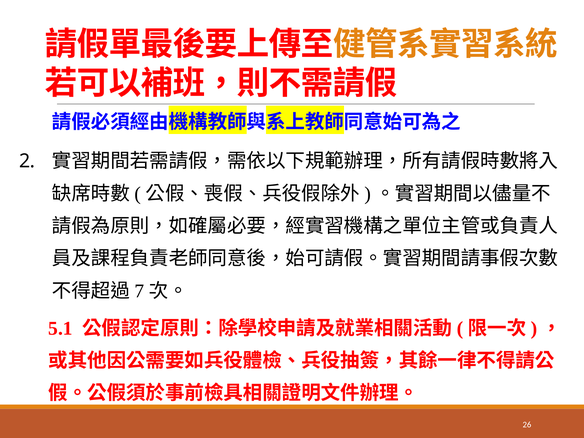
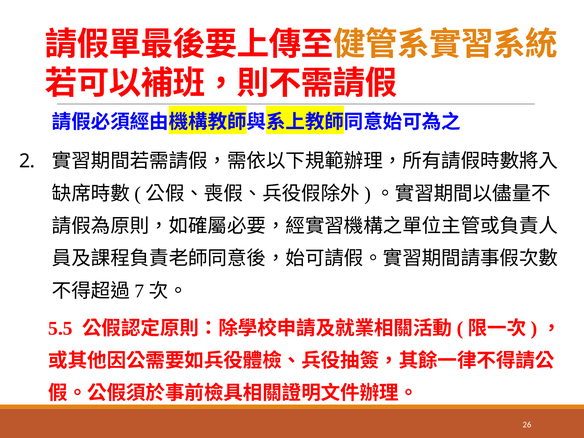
5.1: 5.1 -> 5.5 (60, 328)
